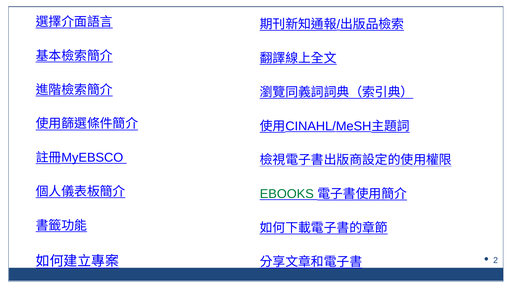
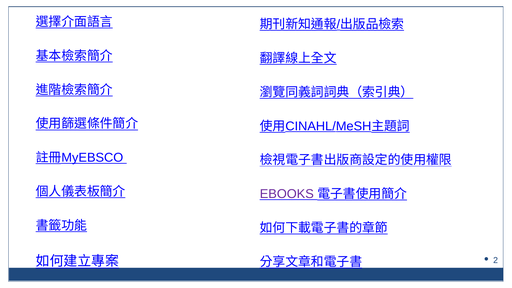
EBOOKS colour: green -> purple (287, 194)
